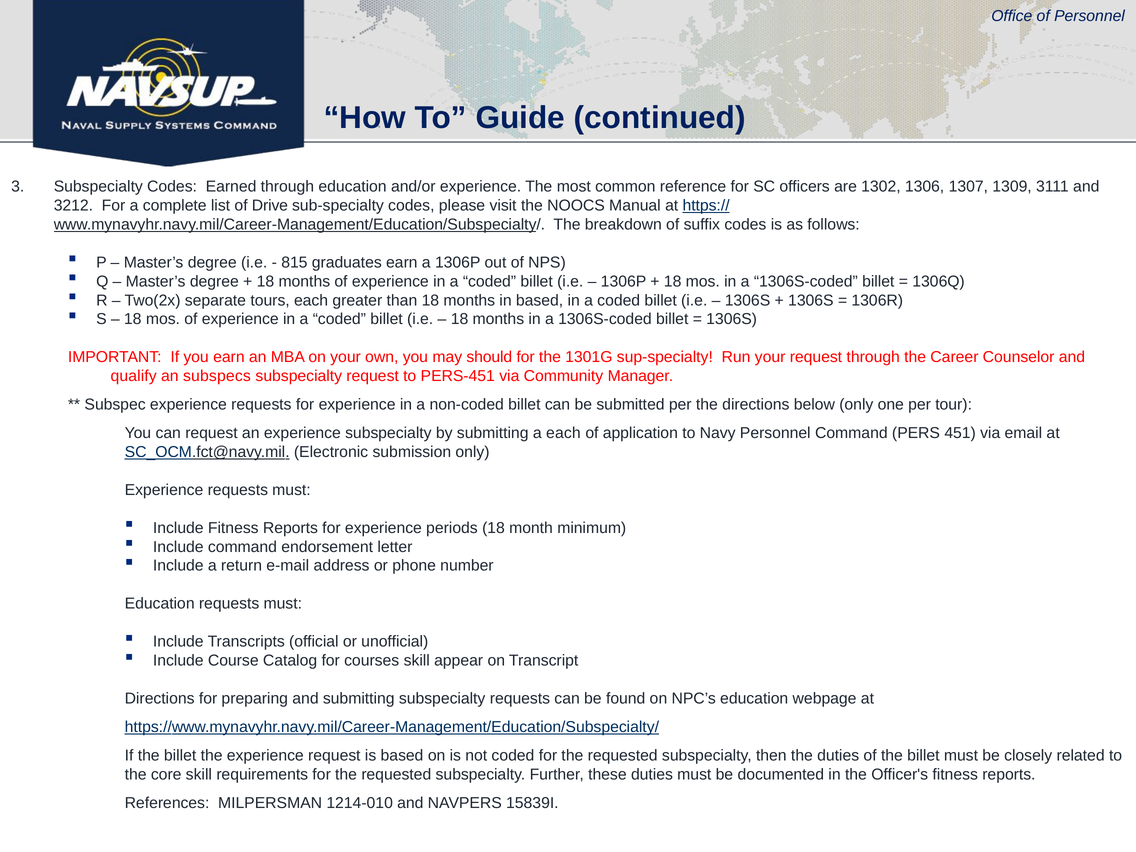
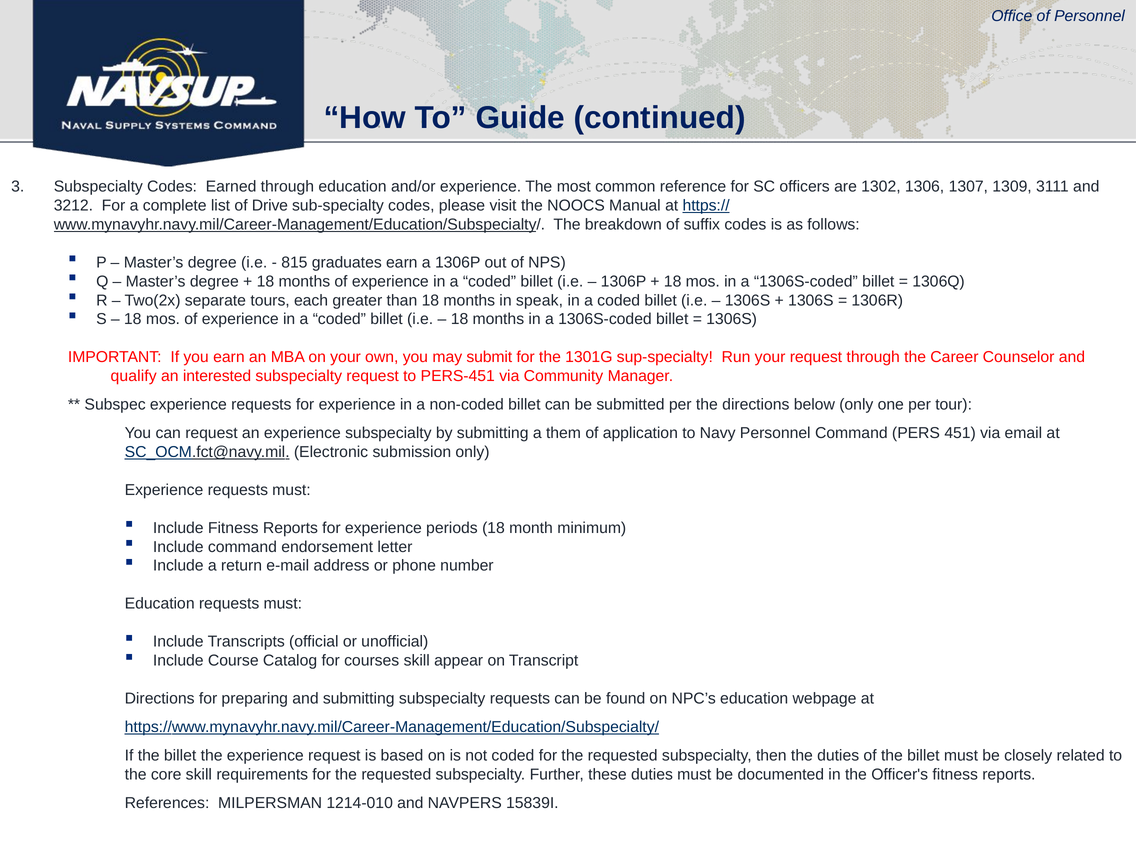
in based: based -> speak (539, 300)
should: should -> submit (489, 357)
subspecs: subspecs -> interested (217, 376)
a each: each -> them (564, 433)
